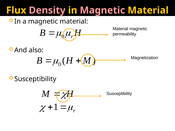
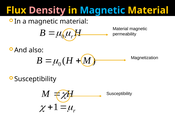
Magnetic colour: pink -> light blue (102, 10)
